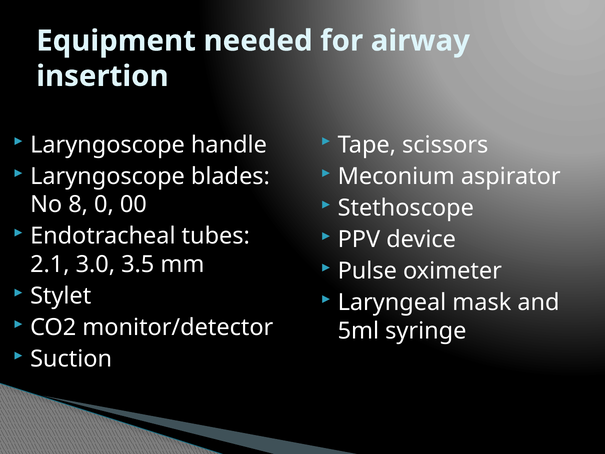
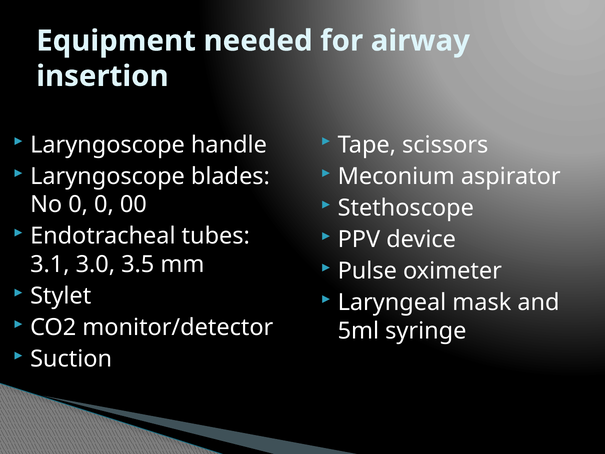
No 8: 8 -> 0 (78, 204)
2.1: 2.1 -> 3.1 (50, 264)
